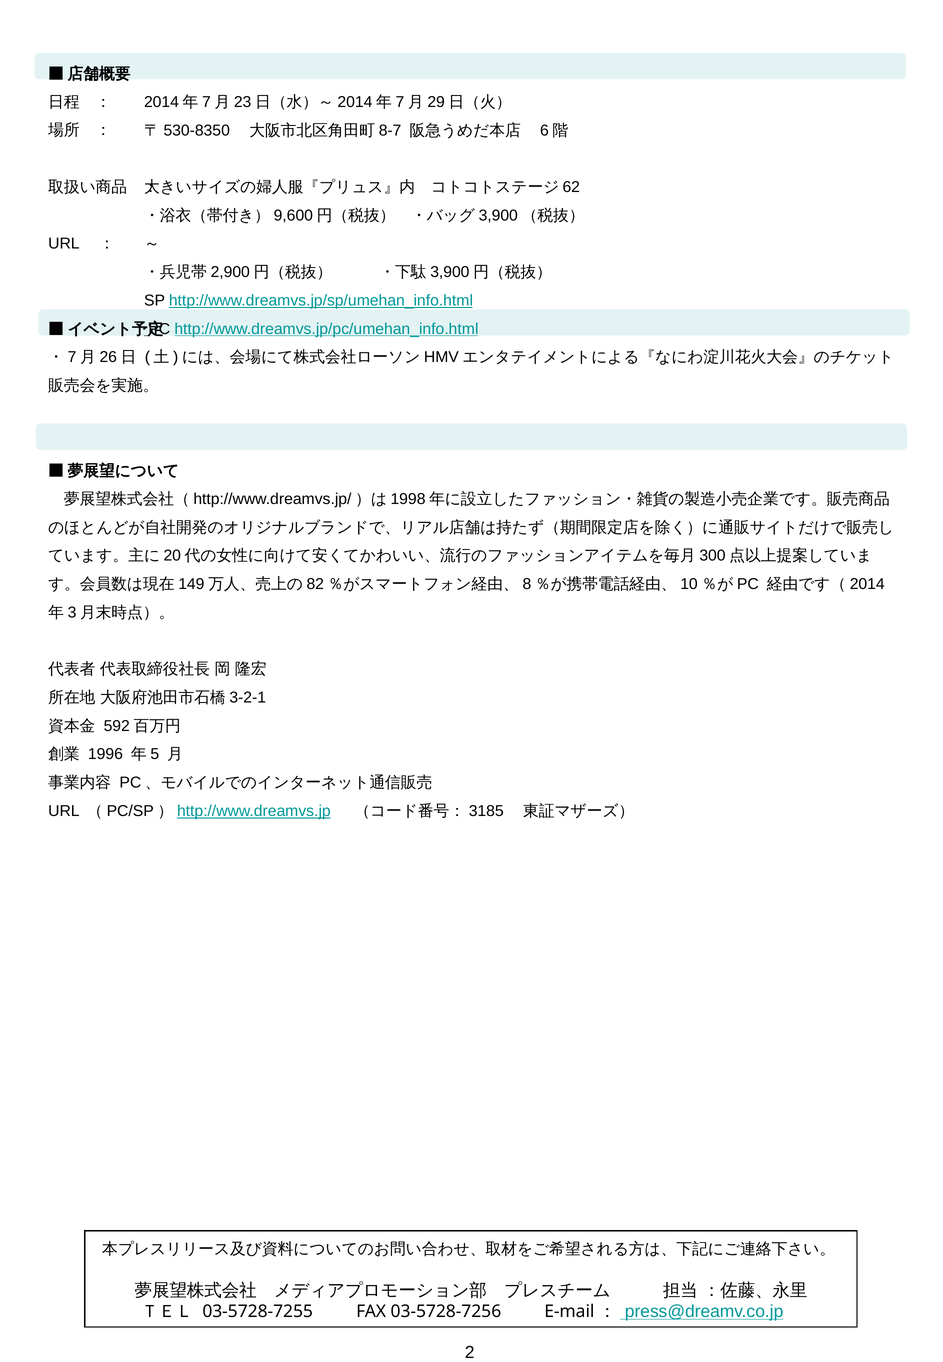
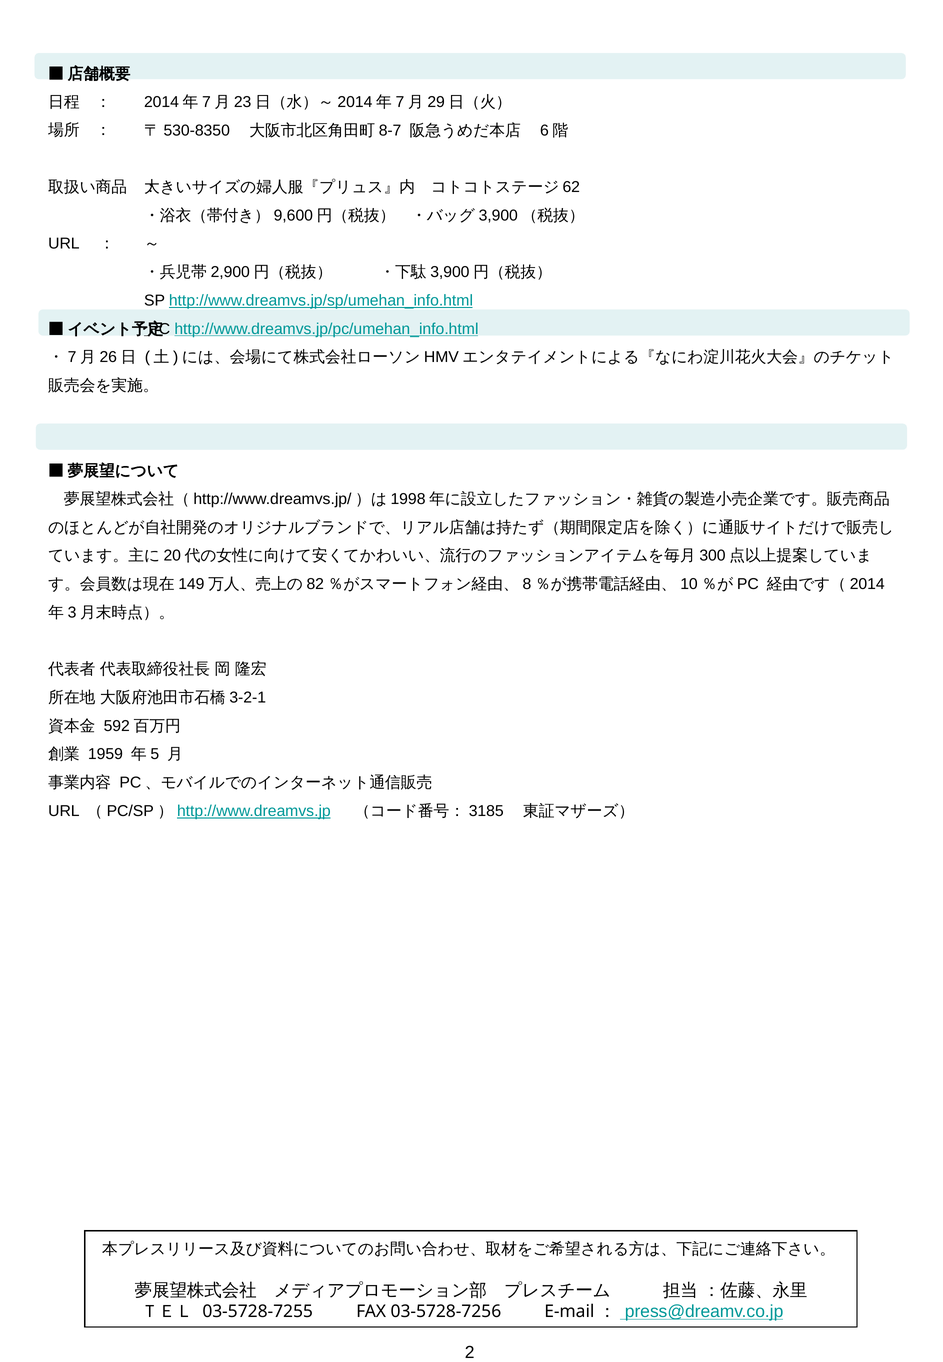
1996: 1996 -> 1959 (105, 754)
